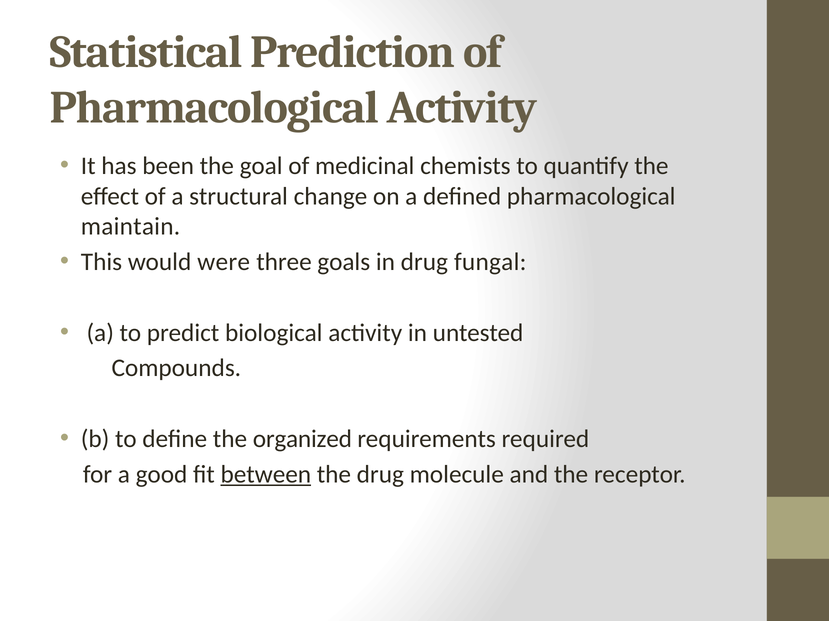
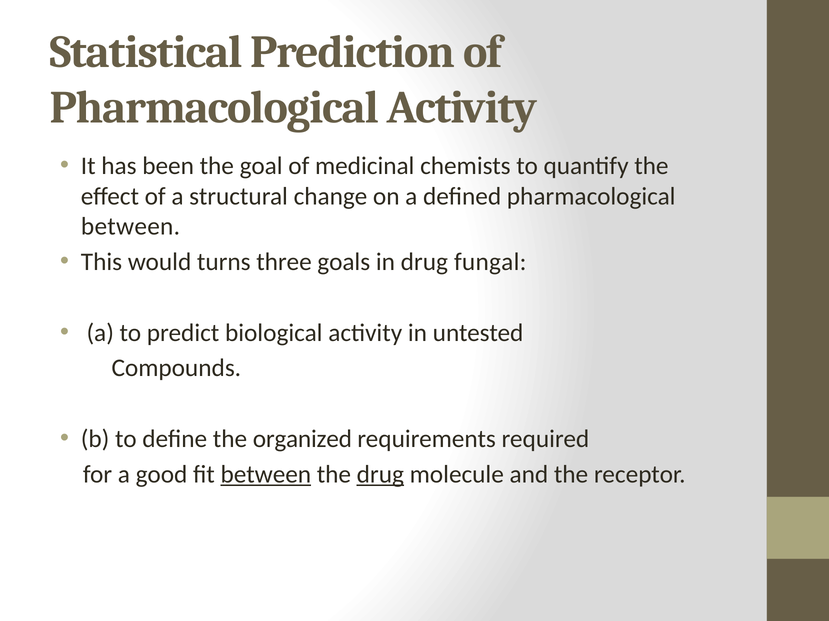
maintain: maintain -> between (130, 227)
were: were -> turns (224, 262)
drug underline: none -> present (380, 475)
